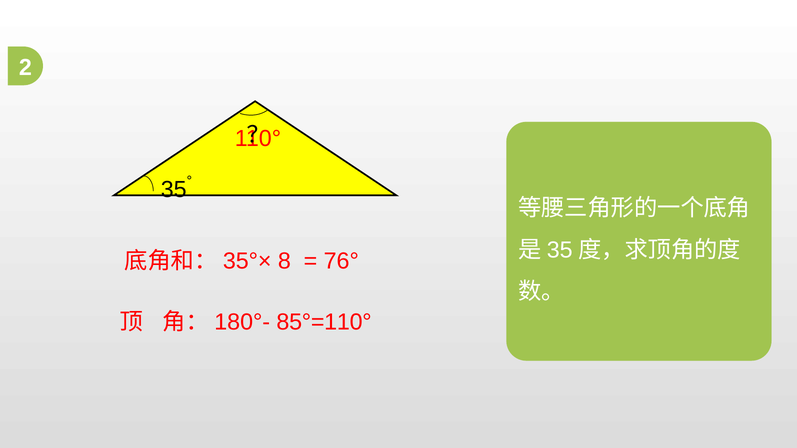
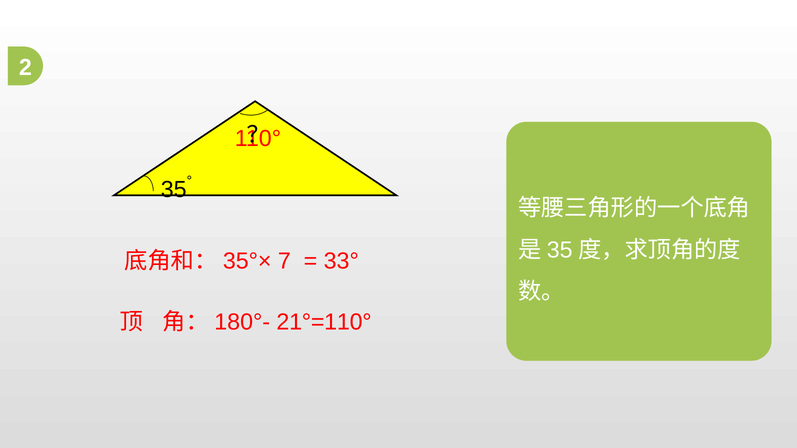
8: 8 -> 7 (284, 261)
76°: 76° -> 33° (341, 261)
85°=110°: 85°=110° -> 21°=110° (324, 322)
